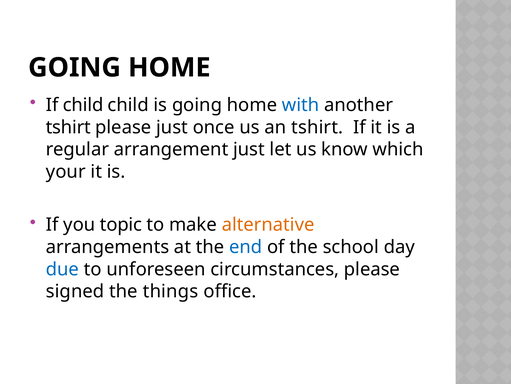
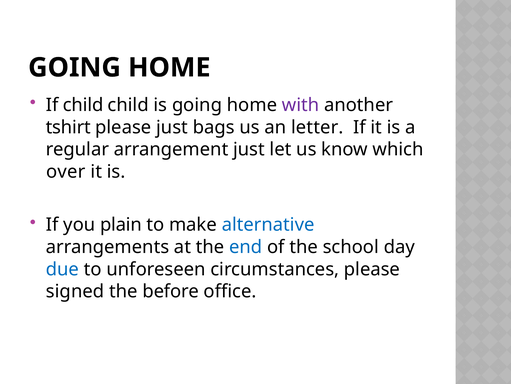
with colour: blue -> purple (301, 105)
once: once -> bags (214, 127)
an tshirt: tshirt -> letter (317, 127)
your: your -> over (66, 171)
topic: topic -> plain (121, 224)
alternative colour: orange -> blue (268, 224)
things: things -> before (171, 291)
